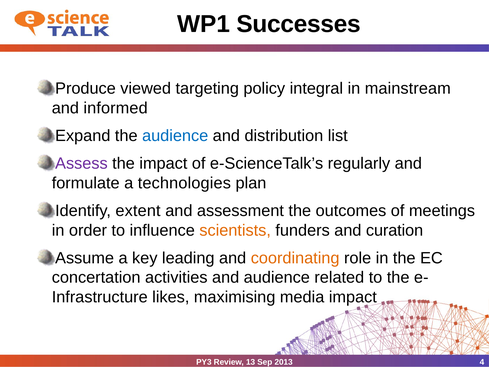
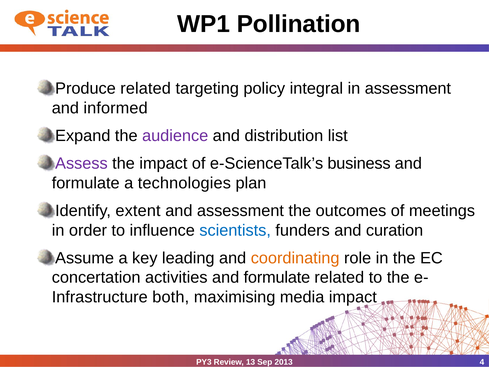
Successes: Successes -> Pollination (299, 24)
Produce viewed: viewed -> related (146, 88)
in mainstream: mainstream -> assessment (408, 88)
audience colour: blue -> purple (175, 136)
regularly: regularly -> business (359, 163)
scientists colour: orange -> blue (235, 230)
activities and audience: audience -> formulate (277, 277)
likes: likes -> both (171, 297)
